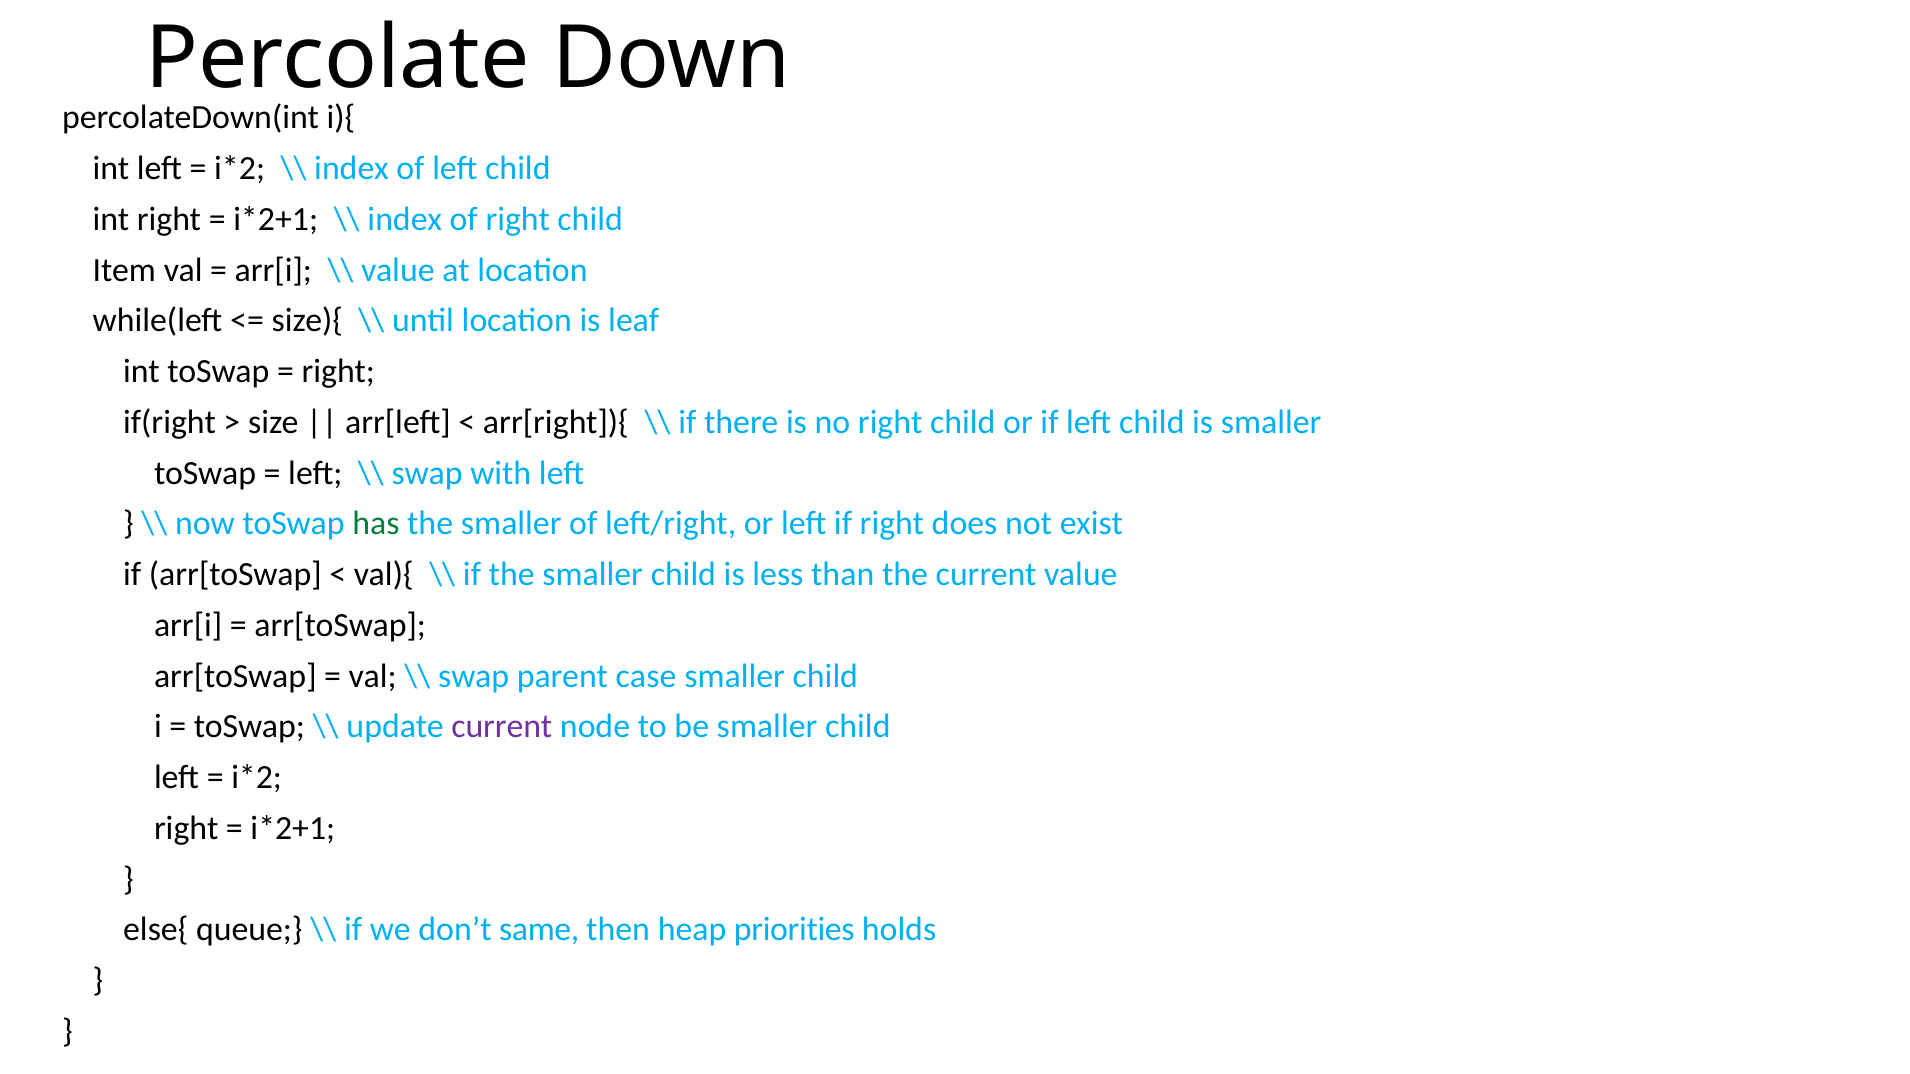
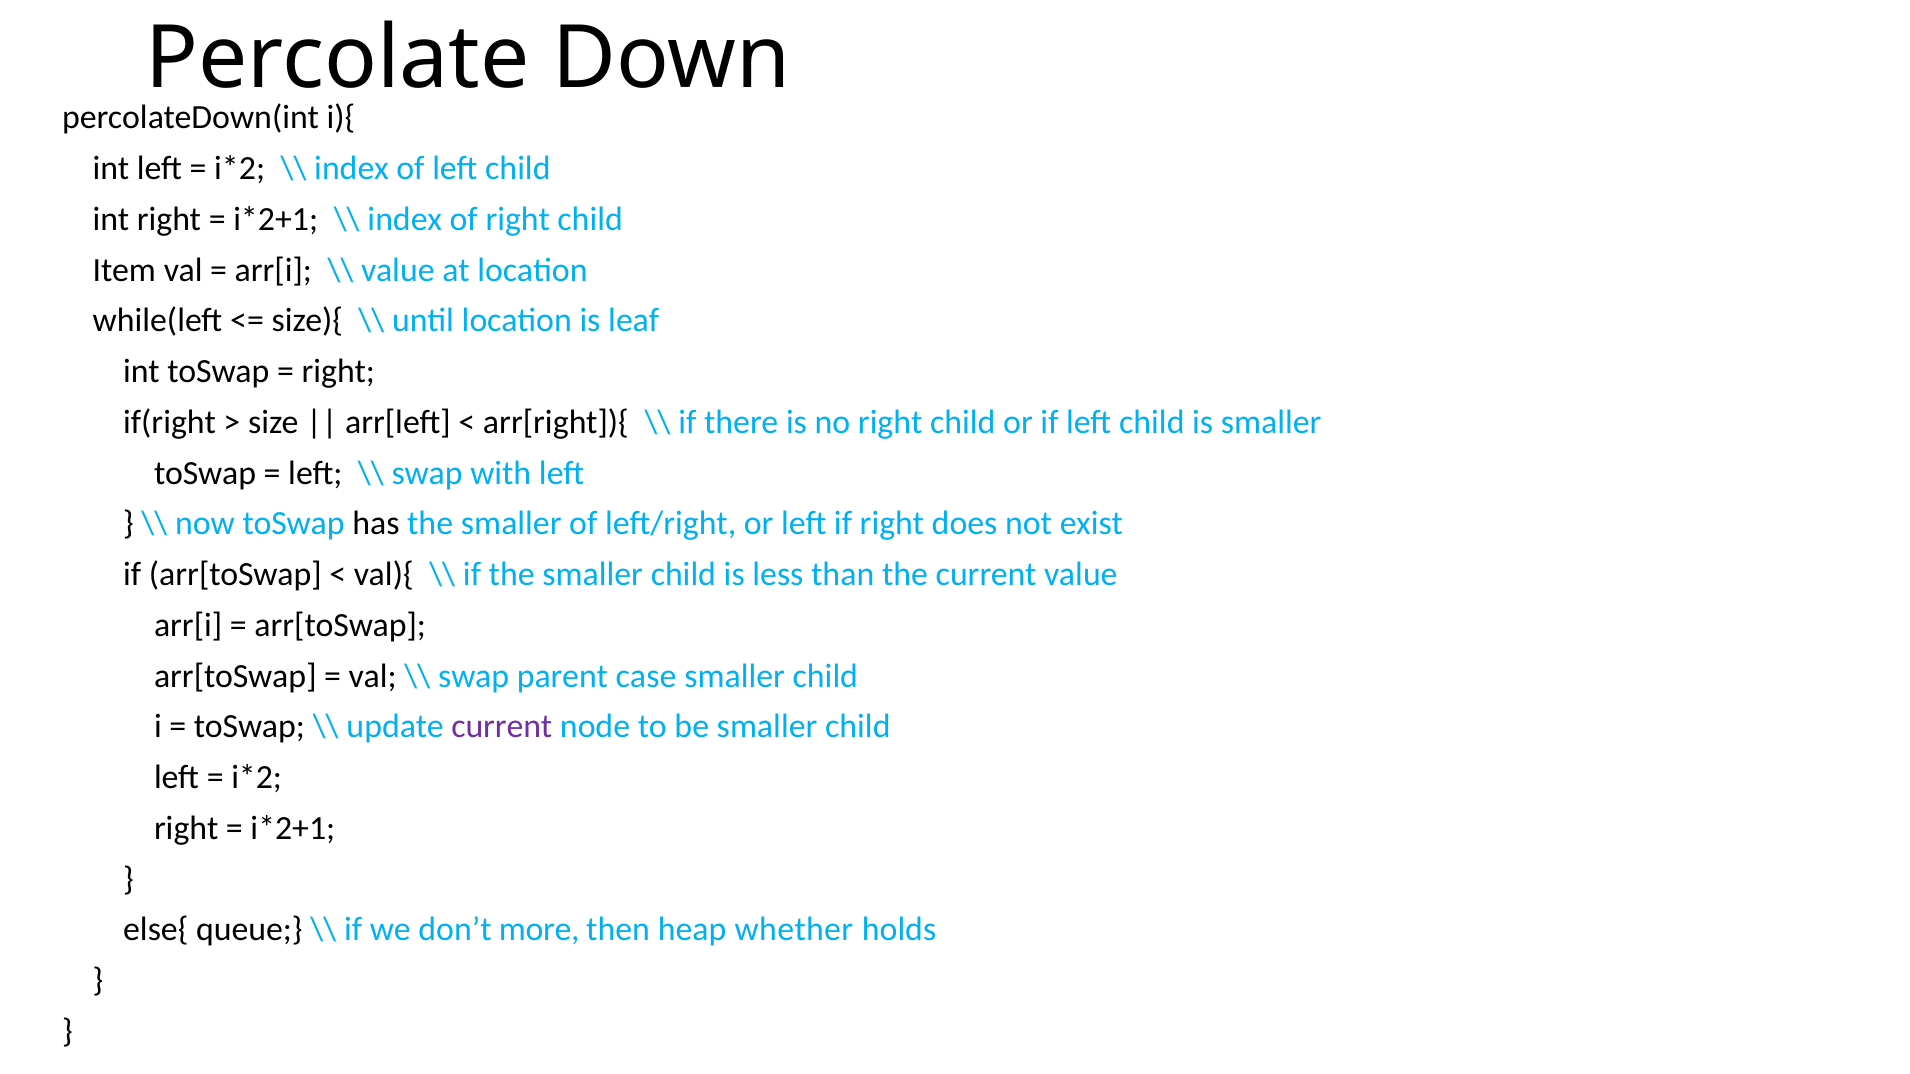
has colour: green -> black (376, 524)
same: same -> more (539, 930)
priorities: priorities -> whether (794, 930)
